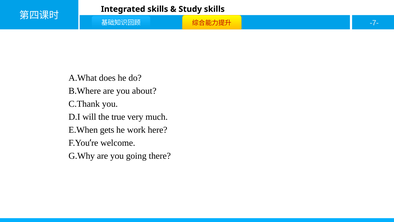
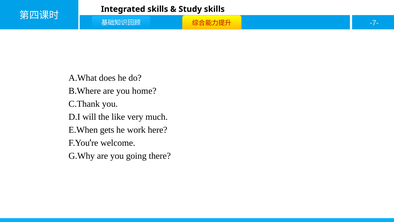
about: about -> home (144, 91)
true: true -> like (118, 117)
